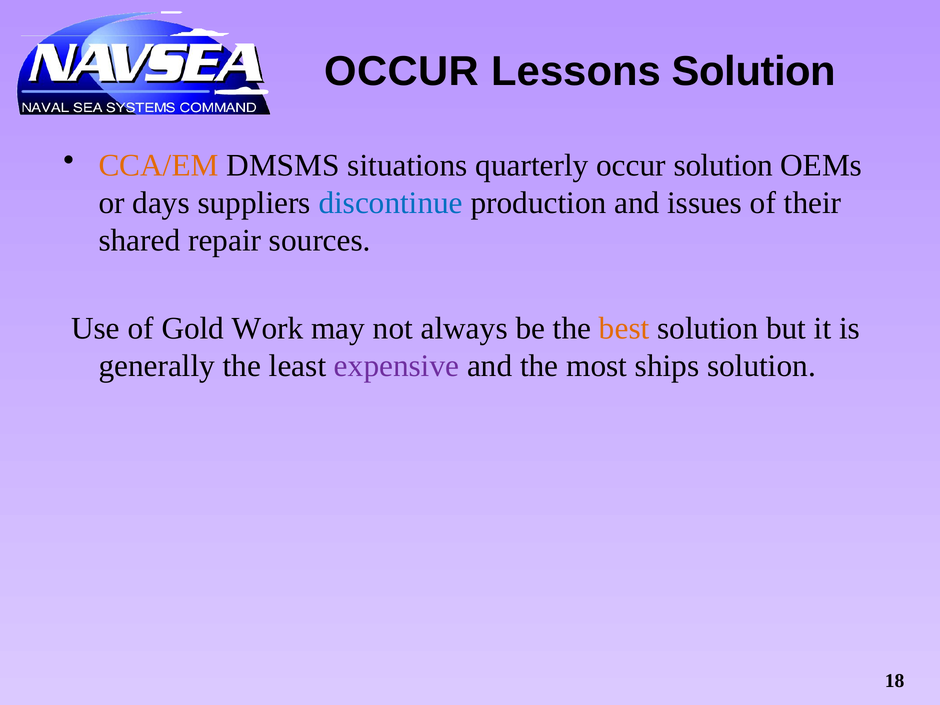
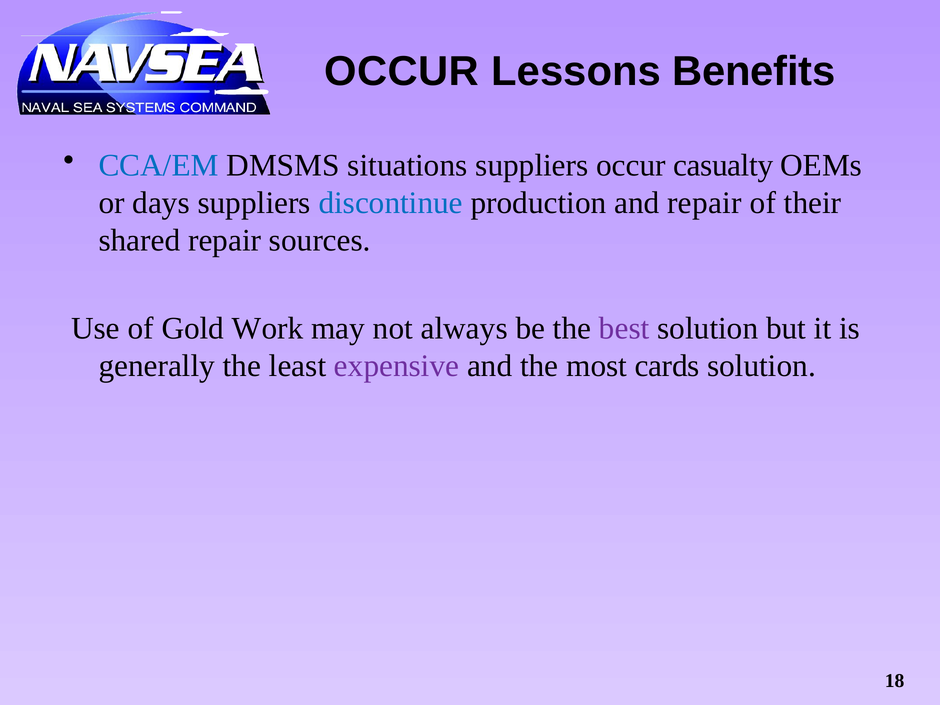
Lessons Solution: Solution -> Benefits (754, 71)
CCA/EM colour: orange -> blue (159, 165)
situations quarterly: quarterly -> suppliers (532, 165)
occur solution: solution -> casualty (723, 165)
and issues: issues -> repair (704, 203)
best colour: orange -> purple (624, 328)
ships: ships -> cards (667, 366)
